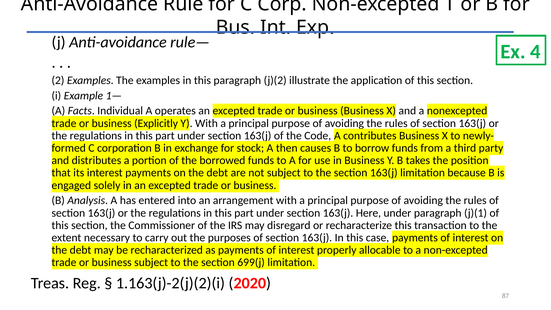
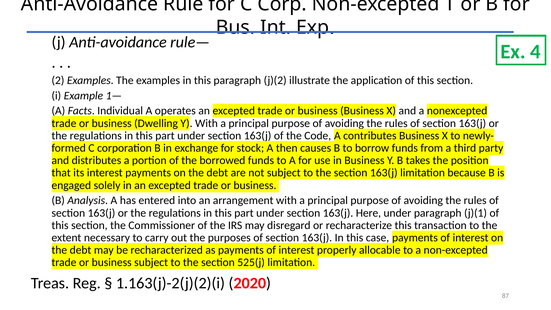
Explicitly: Explicitly -> Dwelling (156, 123)
699(j: 699(j -> 525(j (251, 262)
